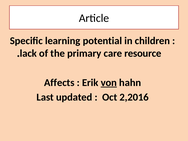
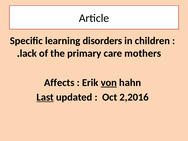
potential: potential -> disorders (102, 41)
resource: resource -> mothers (143, 53)
Last underline: none -> present (45, 97)
